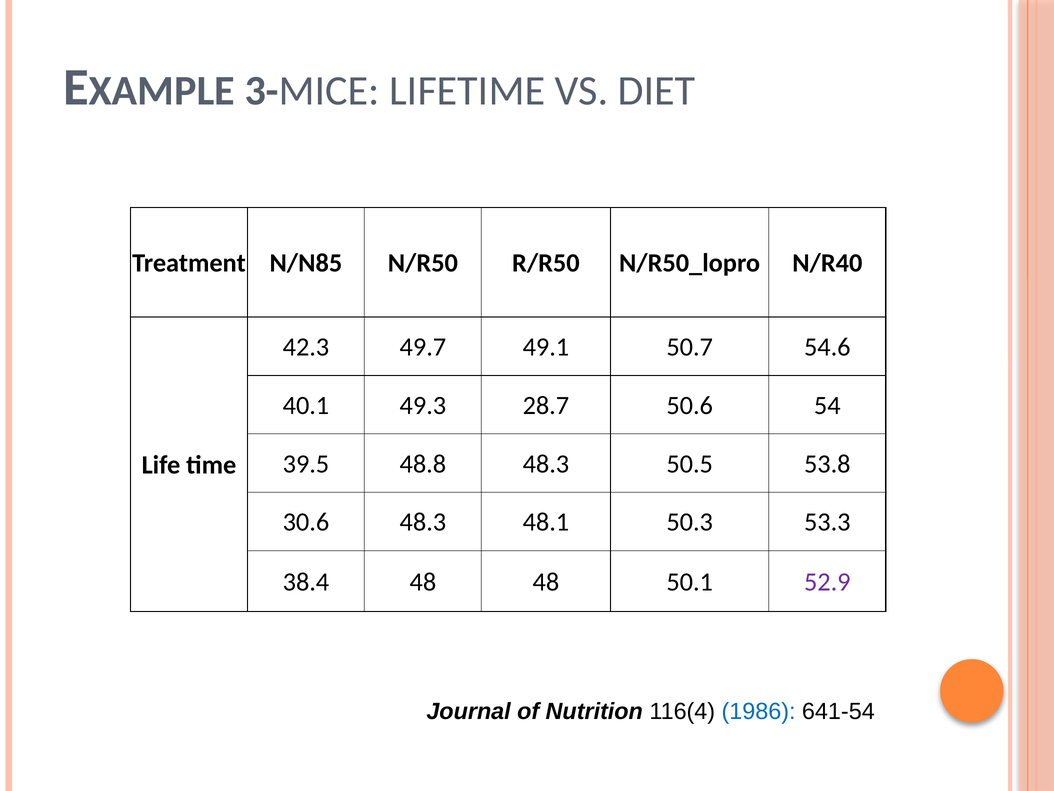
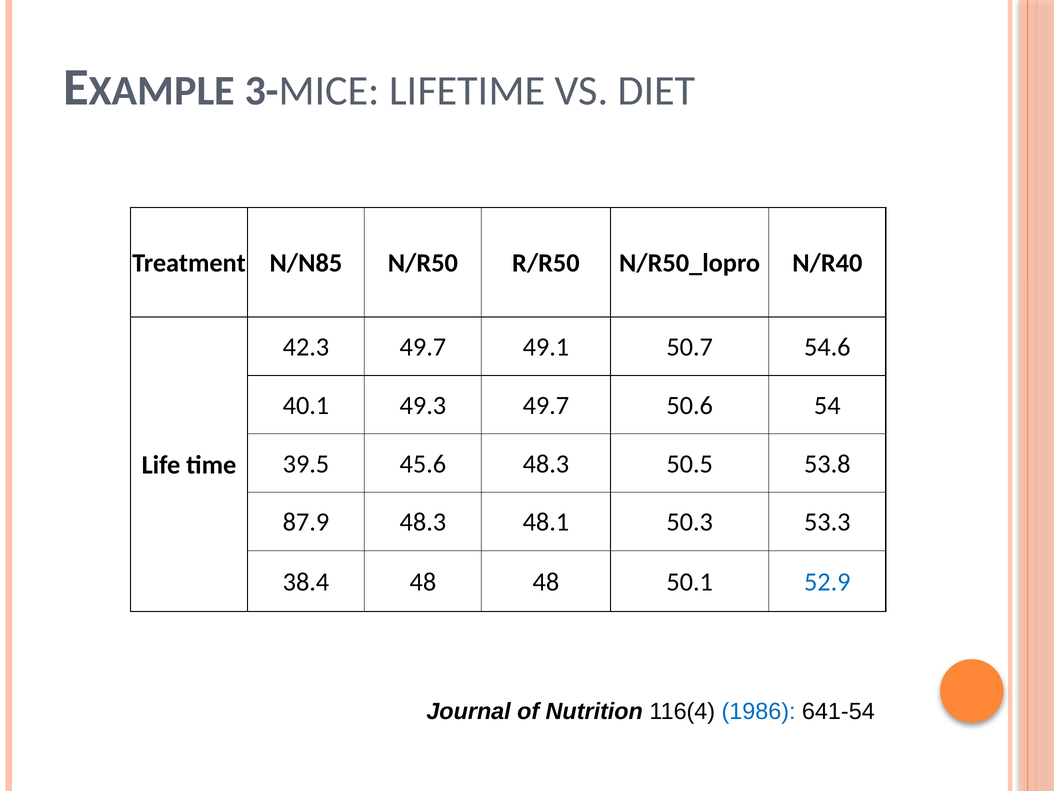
49.3 28.7: 28.7 -> 49.7 (546, 405)
48.8: 48.8 -> 45.6 (423, 464)
30.6: 30.6 -> 87.9 (306, 522)
52.9 colour: purple -> blue (827, 582)
